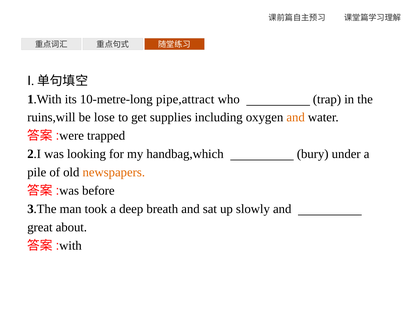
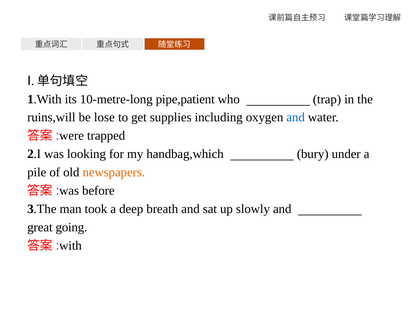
pipe,attract: pipe,attract -> pipe,patient (185, 99)
and colour: orange -> blue (296, 118)
about: about -> going (71, 228)
